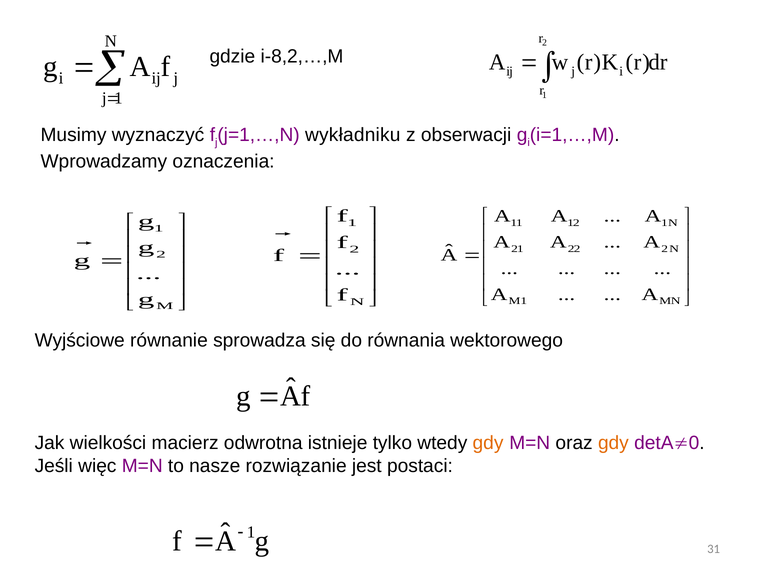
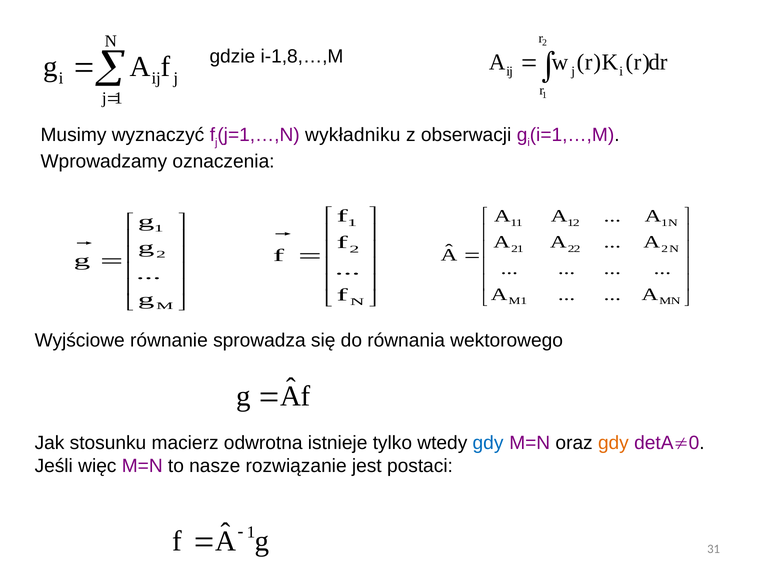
i-8,2,…,M: i-8,2,…,M -> i-1,8,…,M (302, 56)
wielkości: wielkości -> stosunku (108, 443)
gdy colour: orange -> blue (488, 443)
